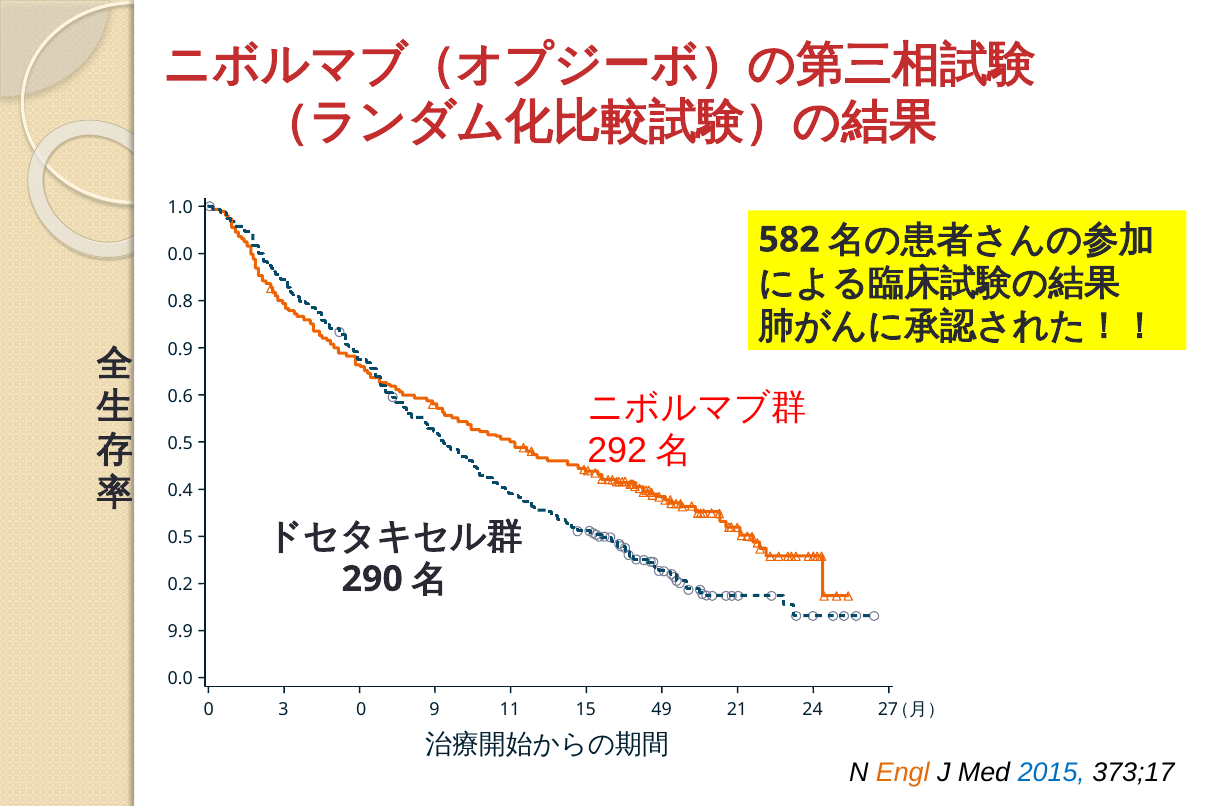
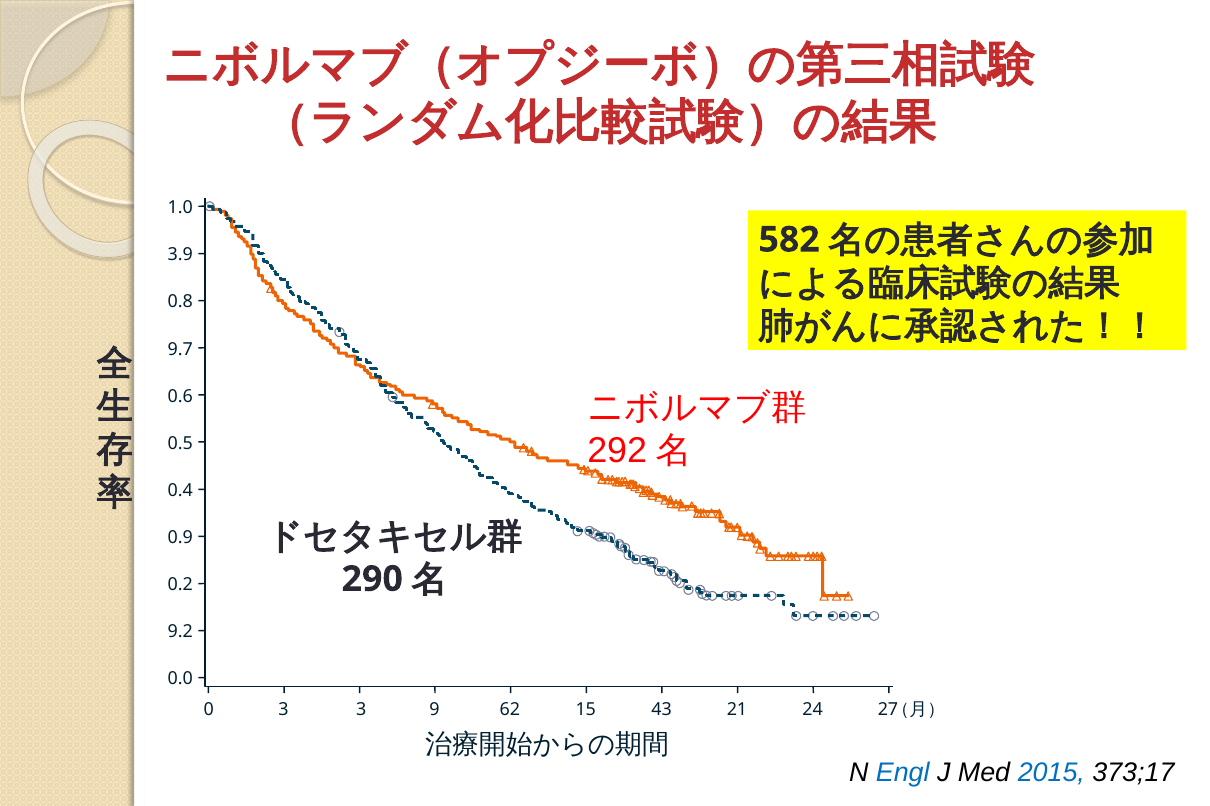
0.0: 0.0 -> 3.9 (180, 255)
0.9: 0.9 -> 9.7 (180, 349)
0.5: 0.5 -> 0.9 (180, 538)
9.9: 9.9 -> 9.2 (180, 632)
3 0: 0 -> 3 (361, 710)
11: 11 -> 62 (510, 710)
49: 49 -> 43 (662, 710)
Engl colour: orange -> blue (903, 774)
